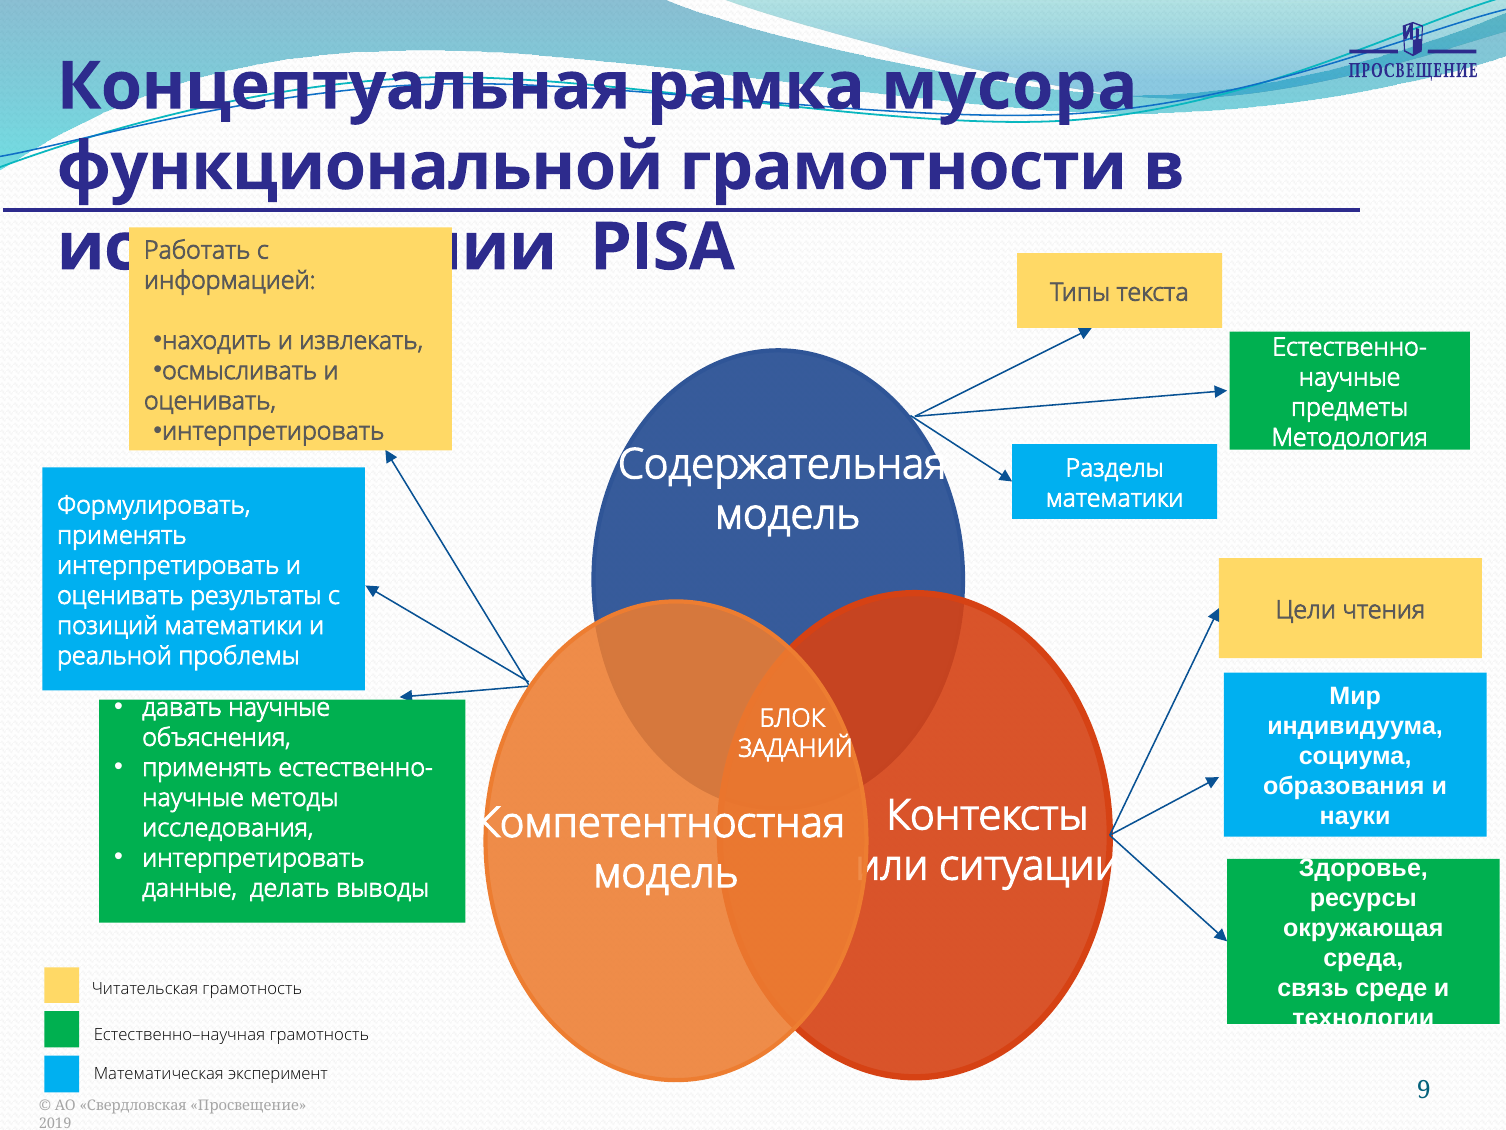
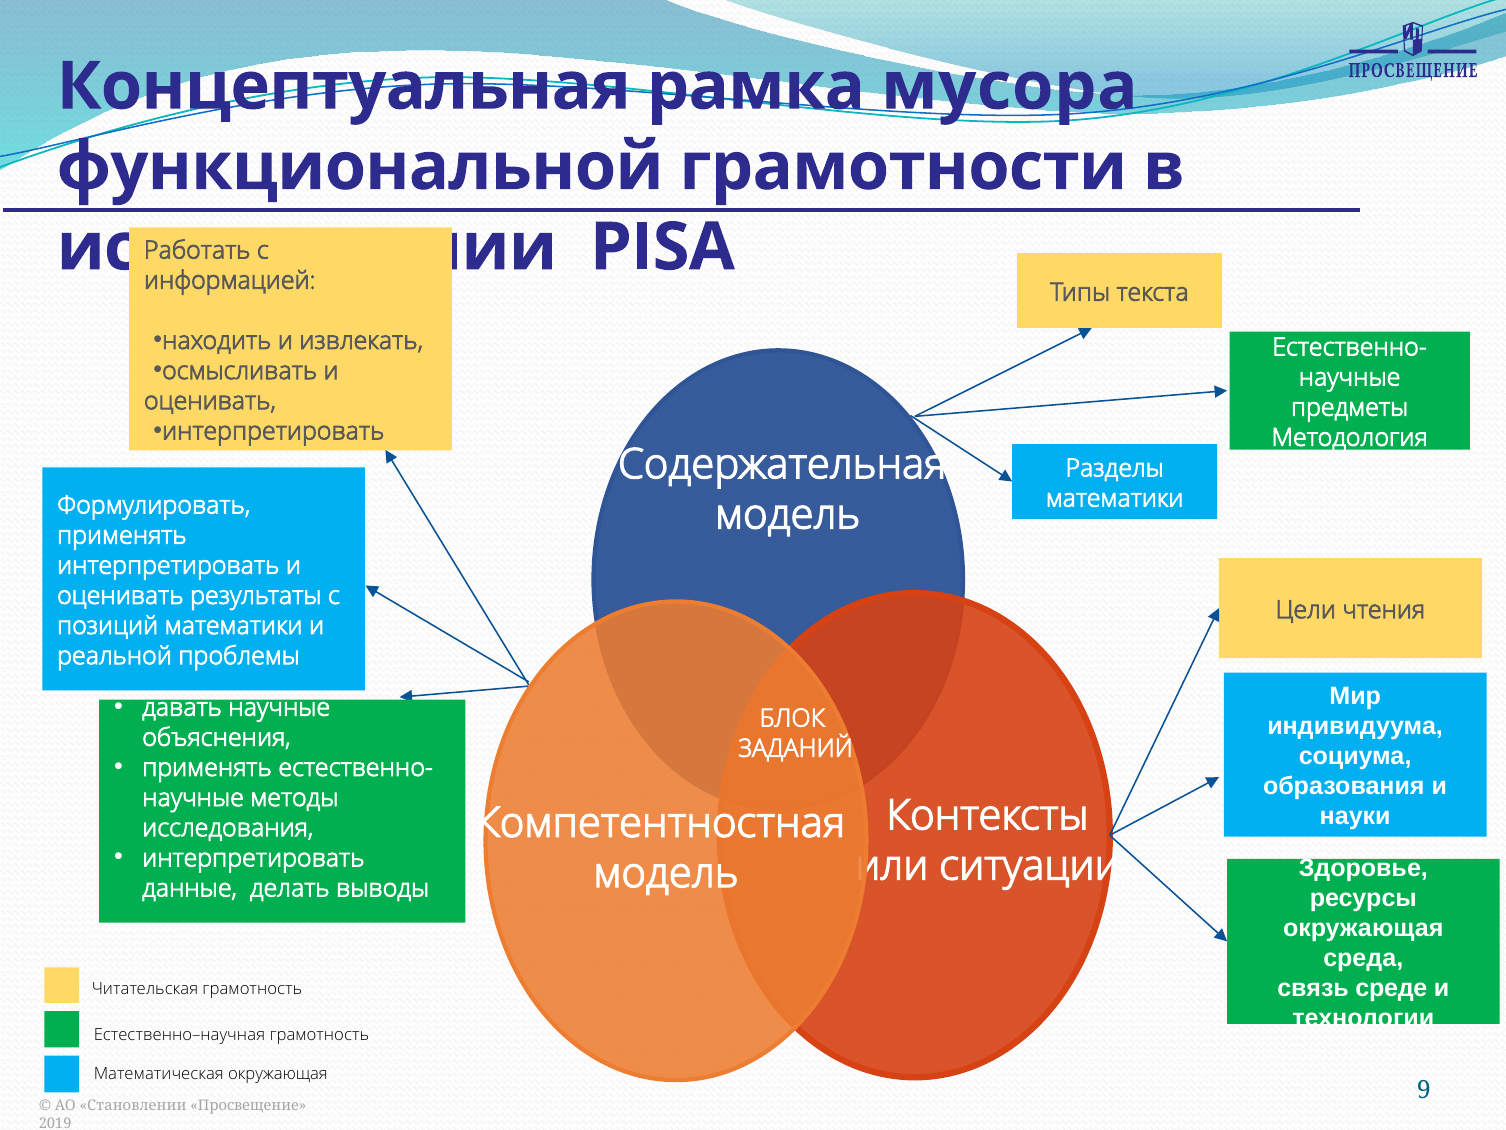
Математическая эксперимент: эксперимент -> окружающая (278, 1074)
Свердловская: Свердловская -> Становлении (133, 1105)
